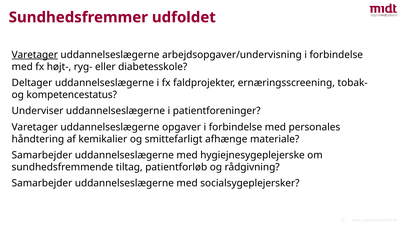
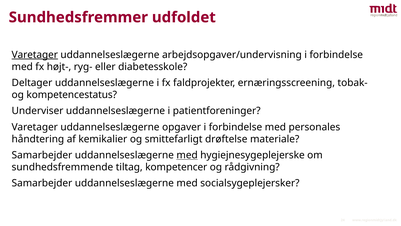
afhænge: afhænge -> drøftelse (226, 139)
med underline: none -> present (187, 155)
patientforløb: patientforløb -> kompetencer (176, 167)
